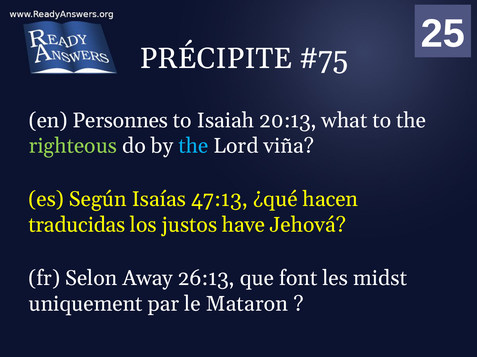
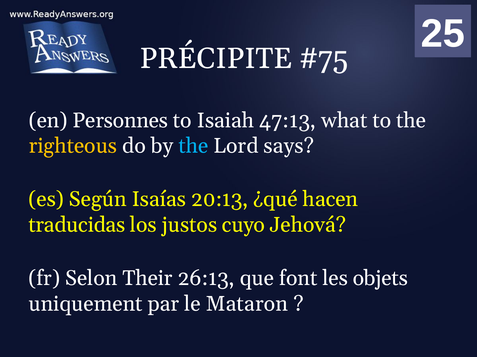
20:13: 20:13 -> 47:13 (288, 121)
righteous colour: light green -> yellow (73, 146)
viña: viña -> says (289, 146)
47:13: 47:13 -> 20:13 (220, 200)
have: have -> cuyo (243, 225)
Away: Away -> Their (148, 279)
midst: midst -> objets (380, 279)
